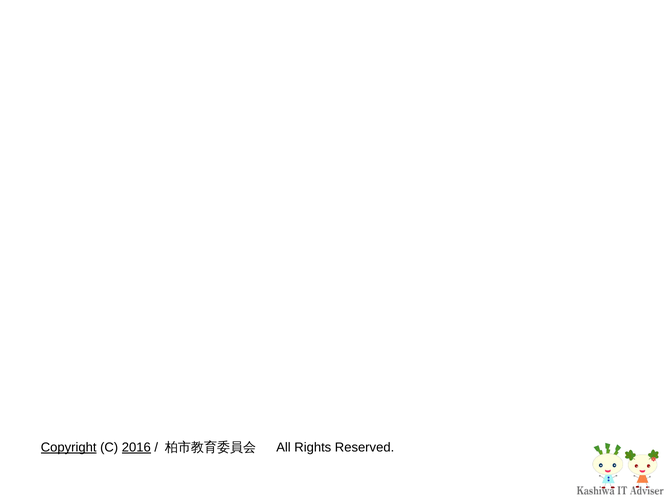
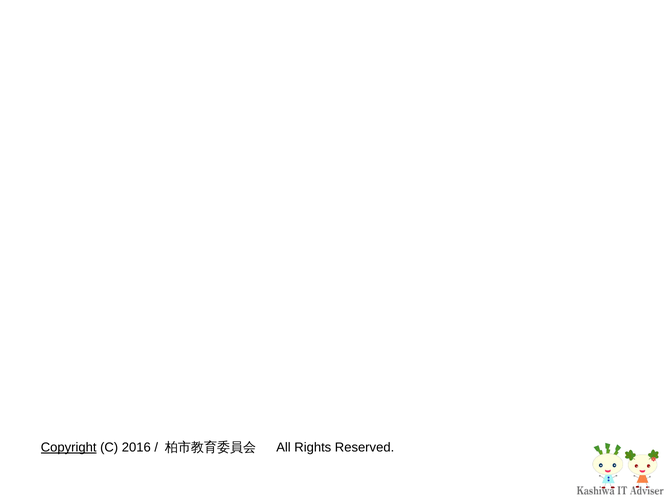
2016 underline: present -> none (136, 447)
